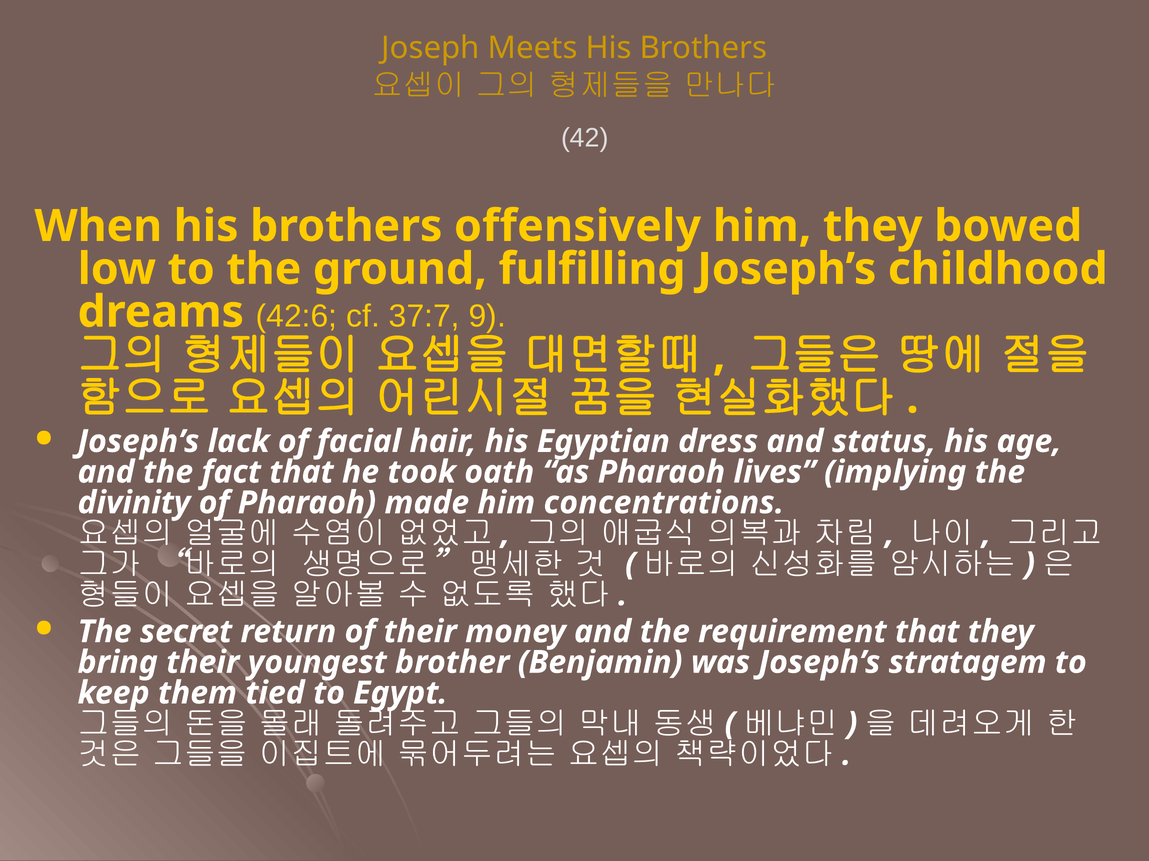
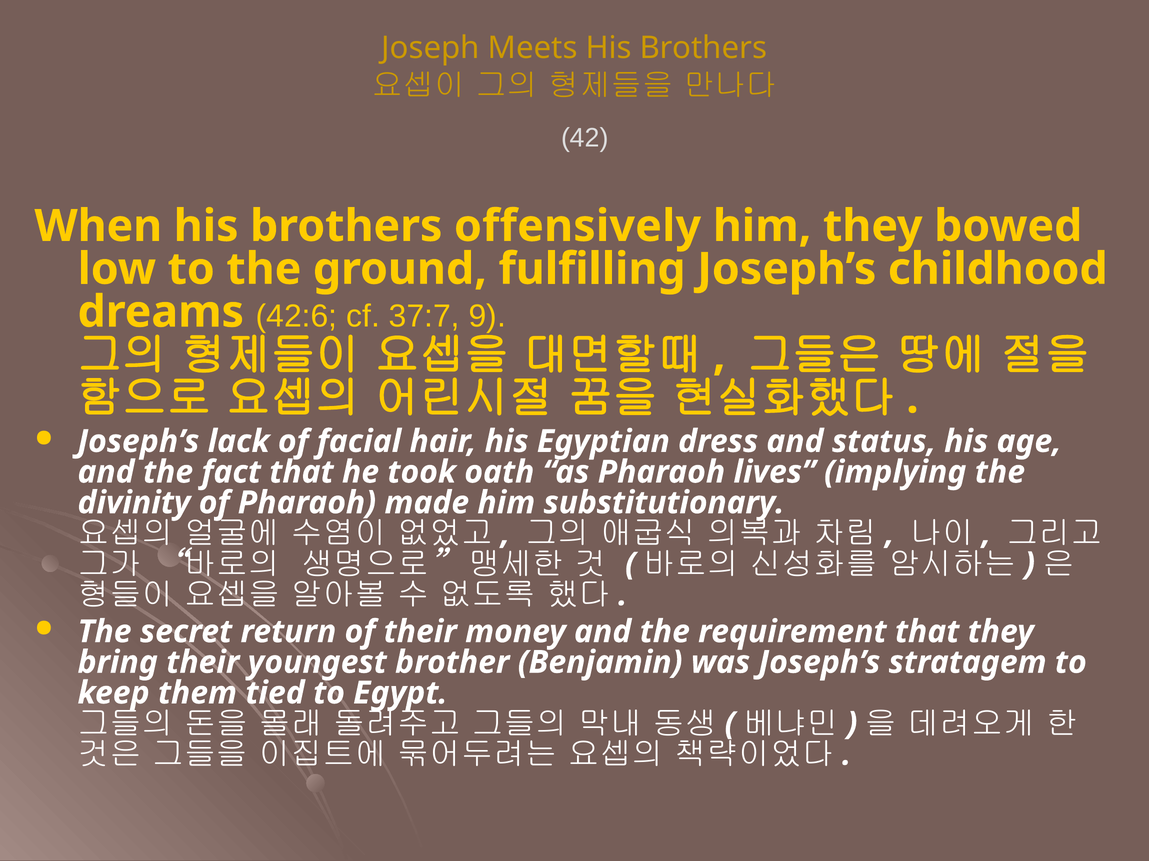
concentrations: concentrations -> substitutionary (664, 503)
